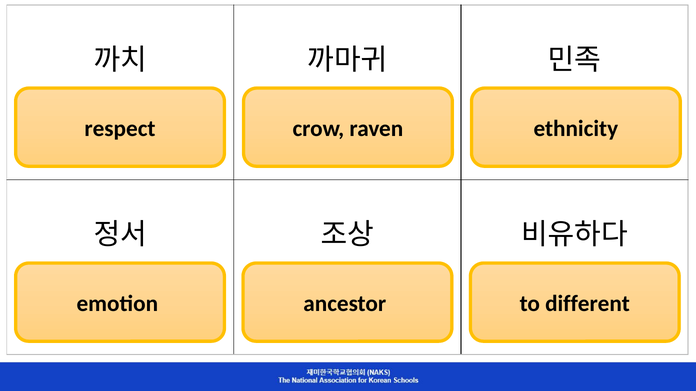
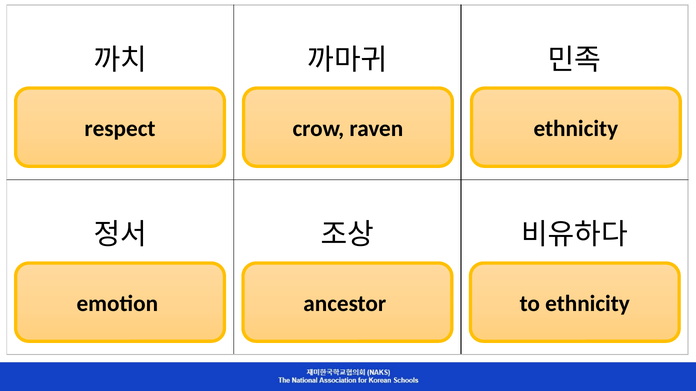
to different: different -> ethnicity (587, 304)
